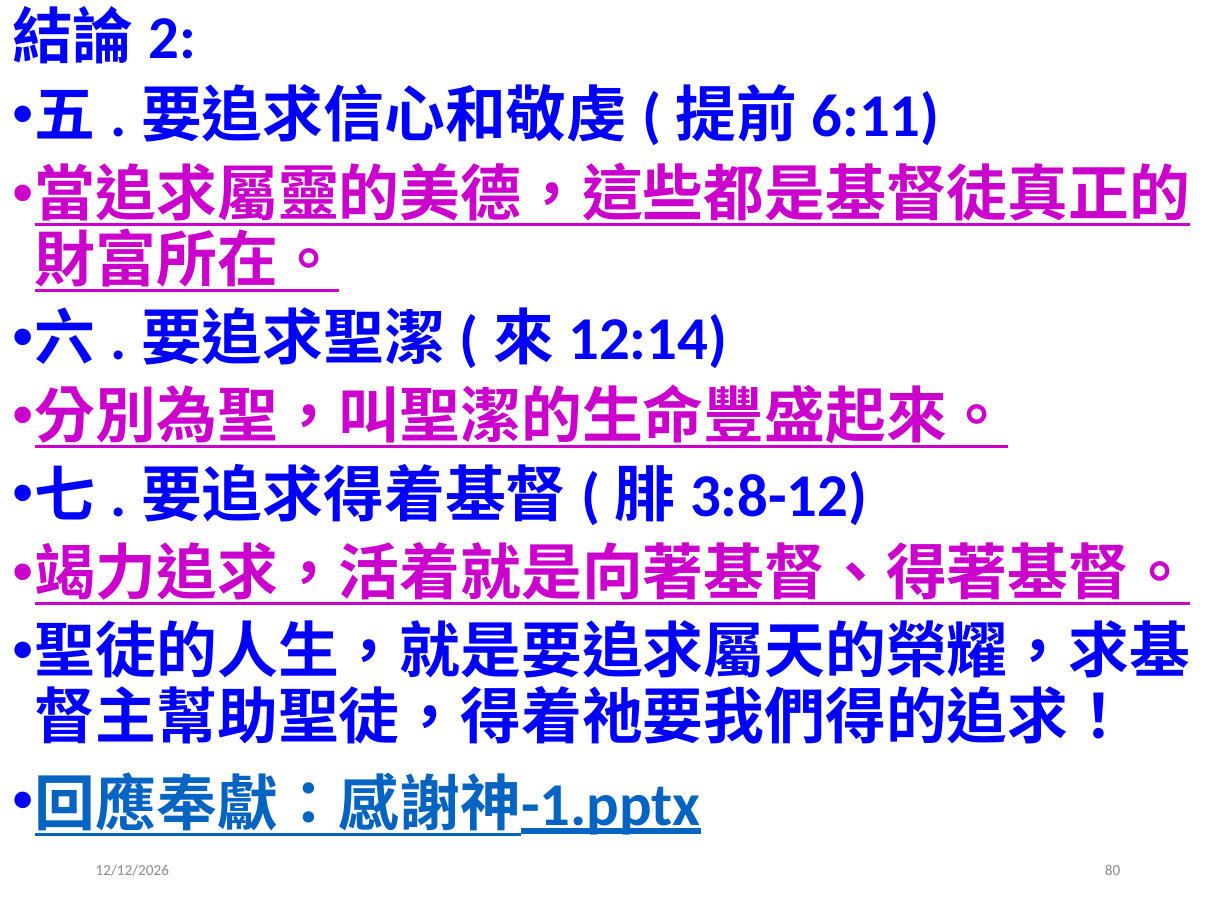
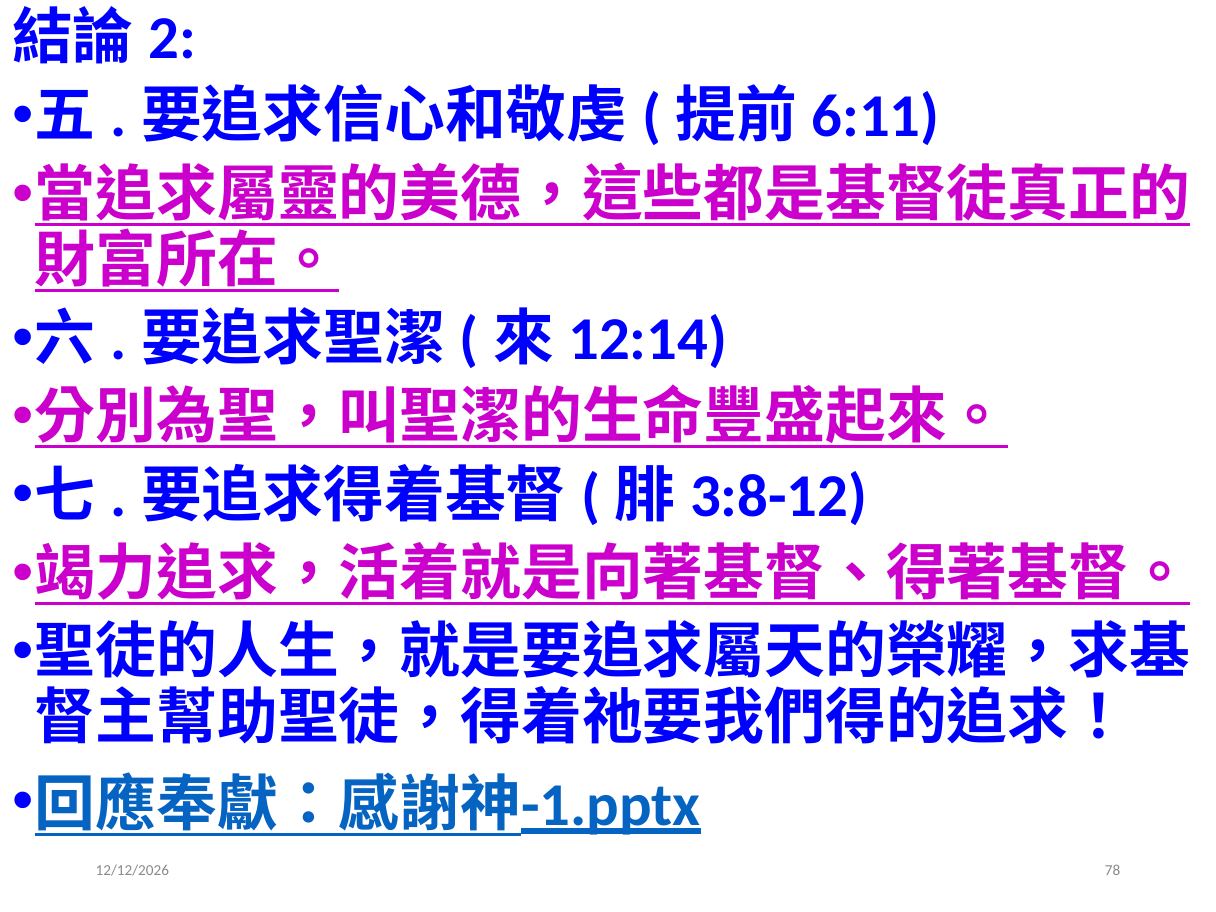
80: 80 -> 78 (1113, 871)
